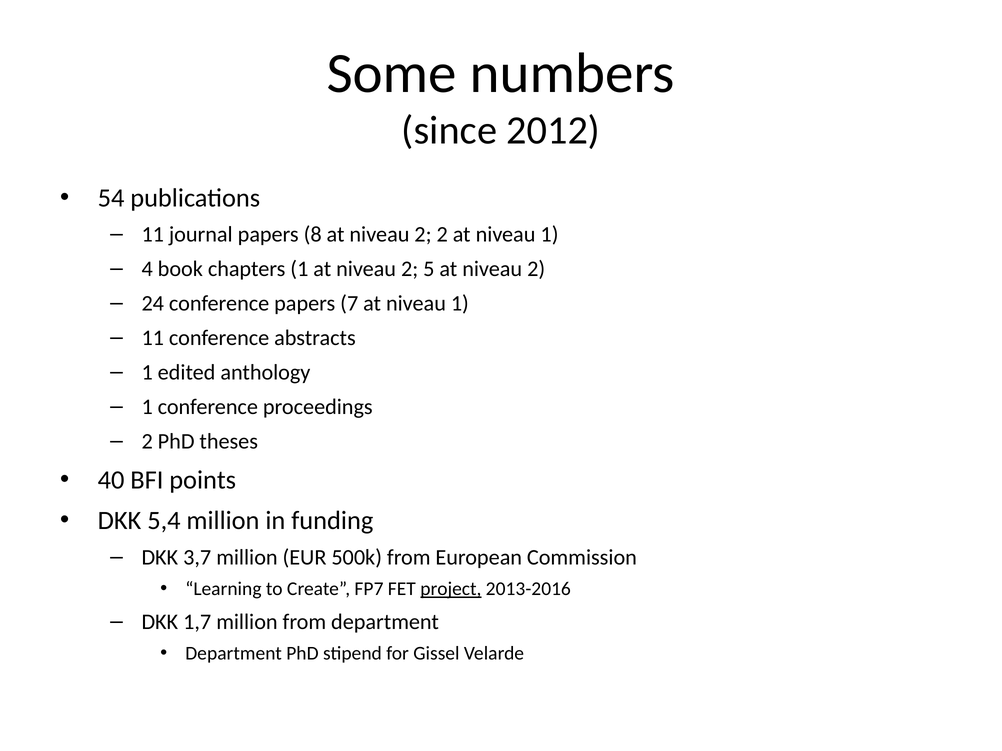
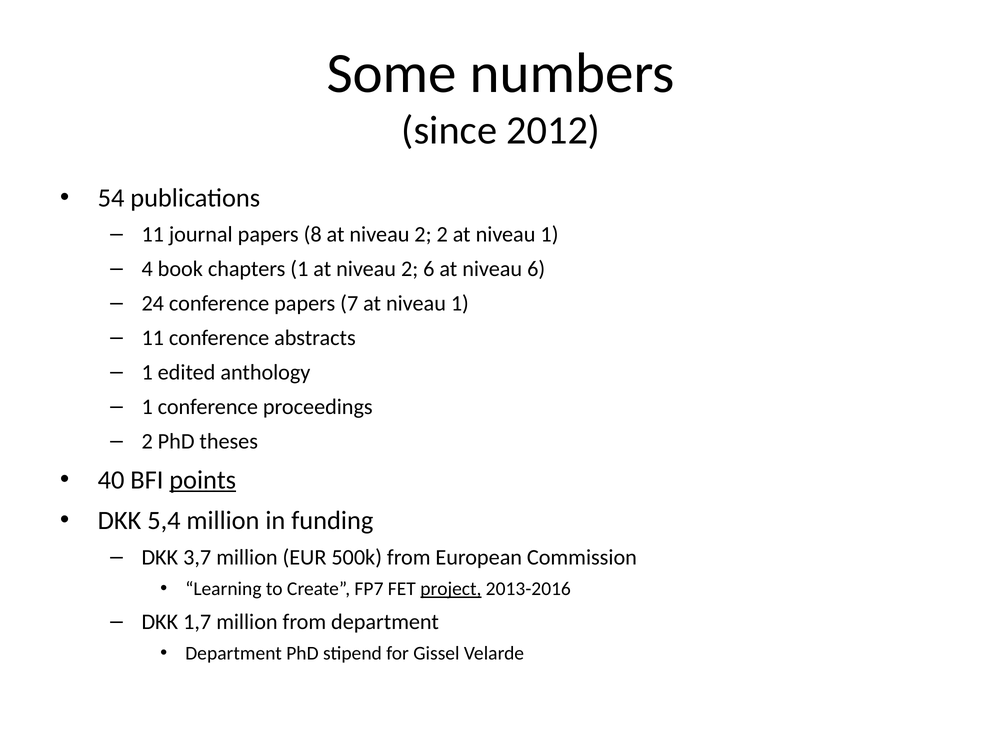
2 5: 5 -> 6 (429, 269)
2: 2 -> 6 (536, 269)
points underline: none -> present (203, 480)
